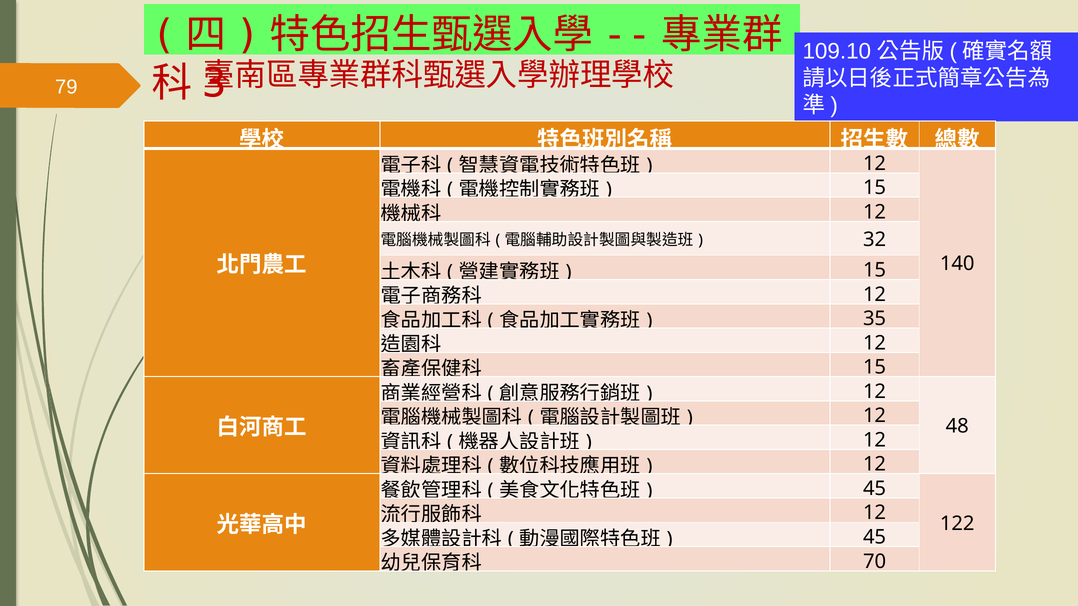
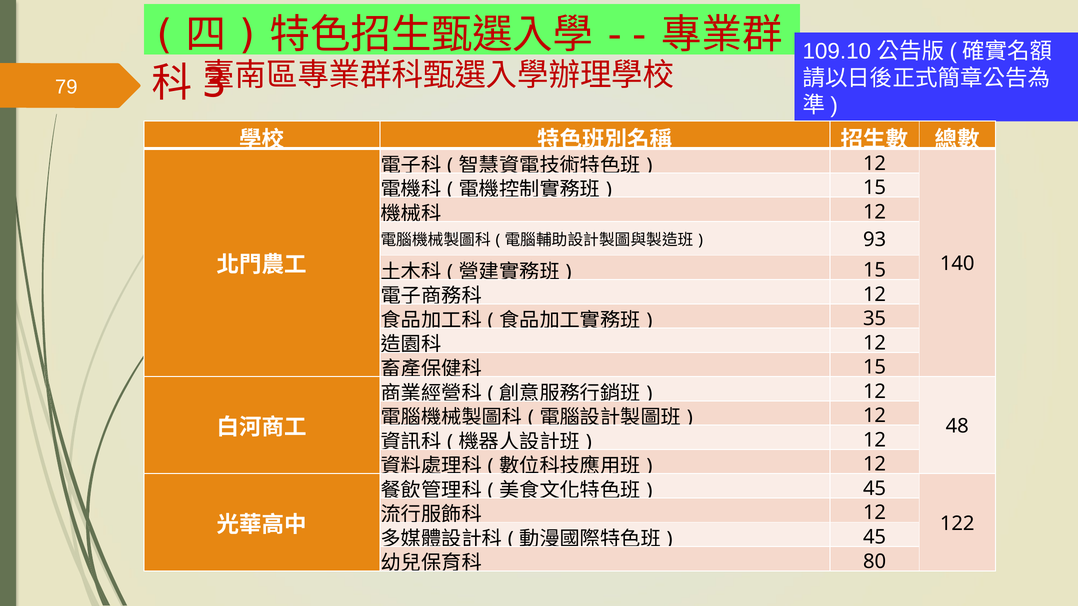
32: 32 -> 93 (875, 240)
70: 70 -> 80 (875, 562)
